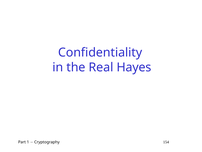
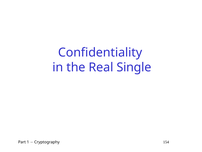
Hayes: Hayes -> Single (134, 67)
